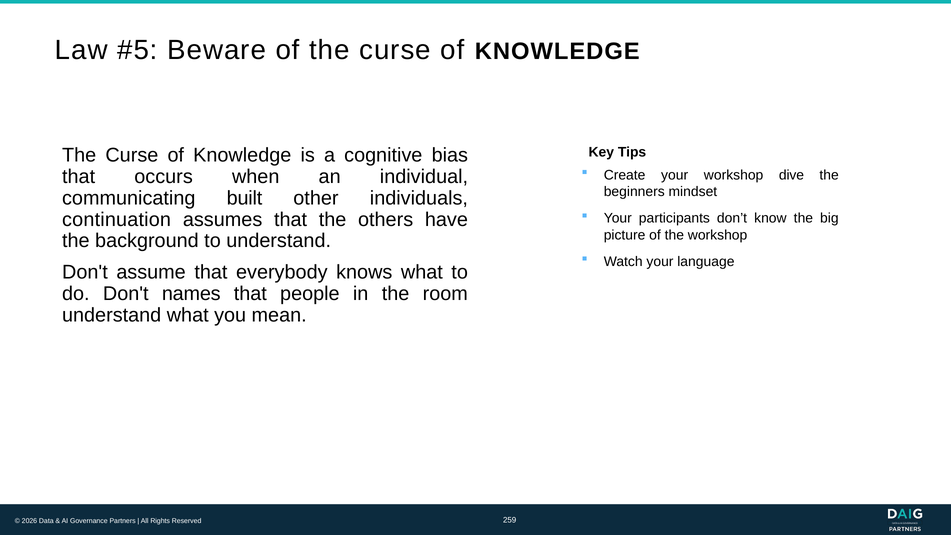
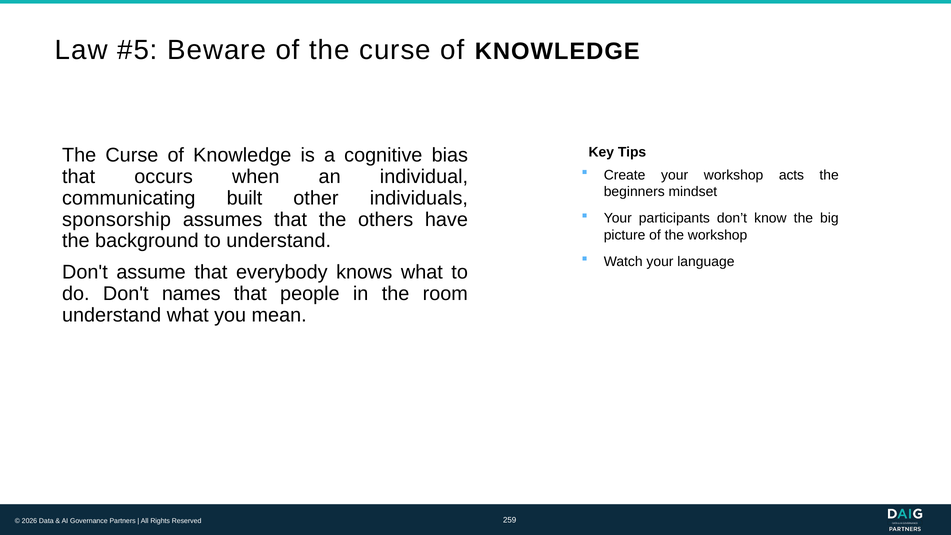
dive: dive -> acts (791, 175)
continuation: continuation -> sponsorship (117, 219)
